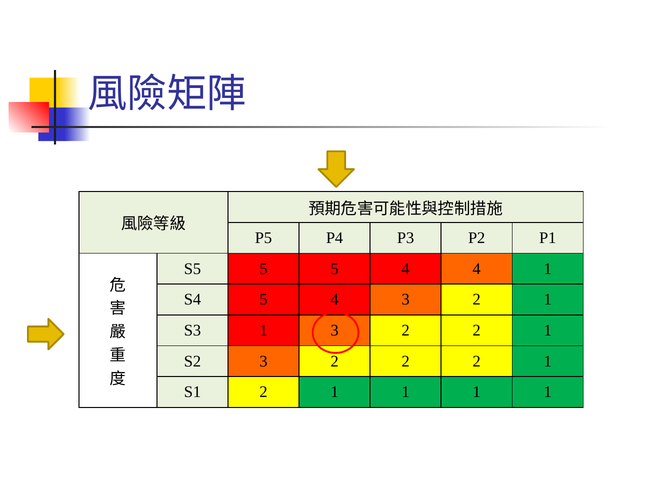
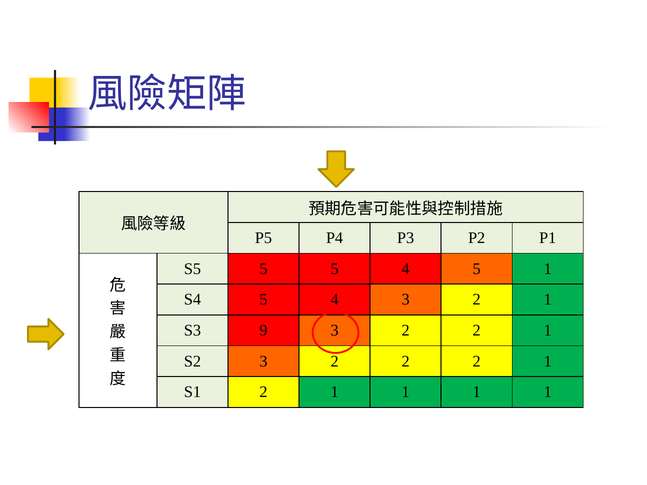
4 4: 4 -> 5 (477, 269)
S3 1: 1 -> 9 (264, 331)
